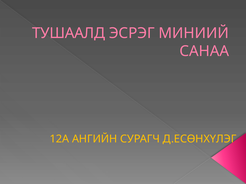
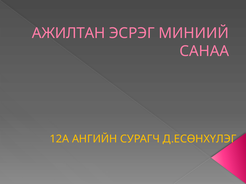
ТУШААЛД: ТУШААЛД -> АЖИЛТАН (69, 33)
